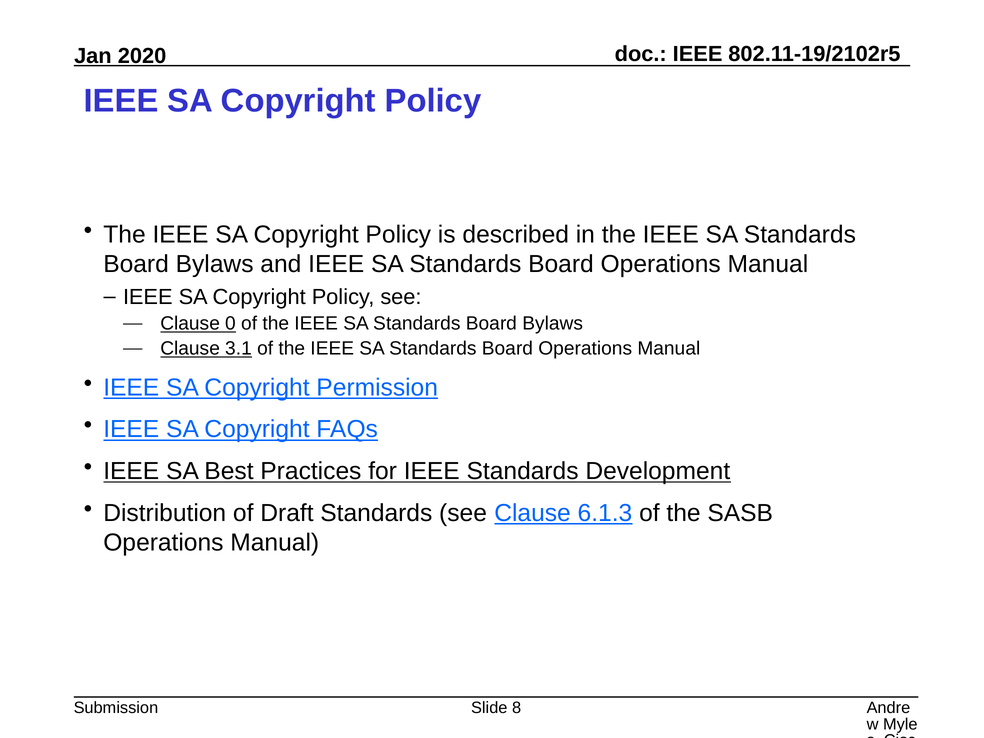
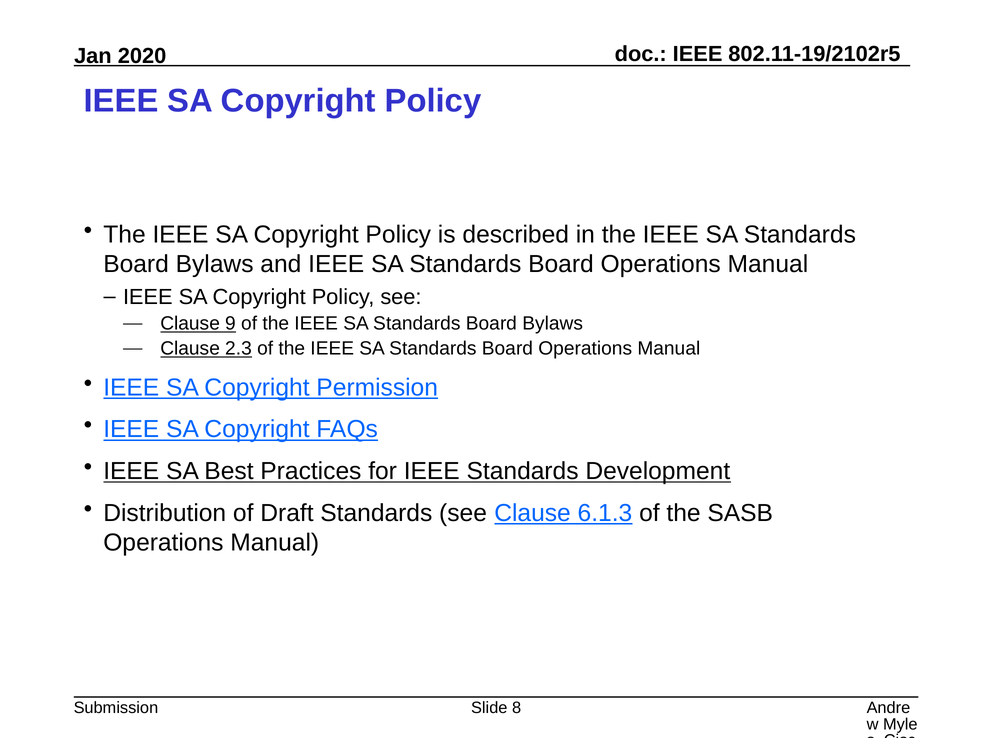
0: 0 -> 9 (230, 324)
3.1: 3.1 -> 2.3 (238, 348)
